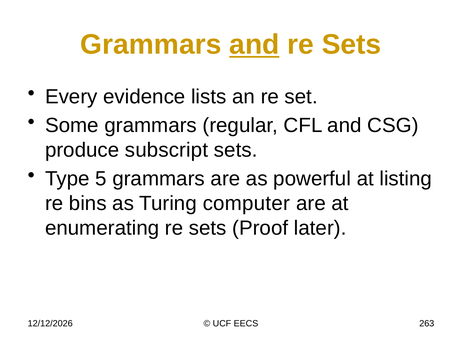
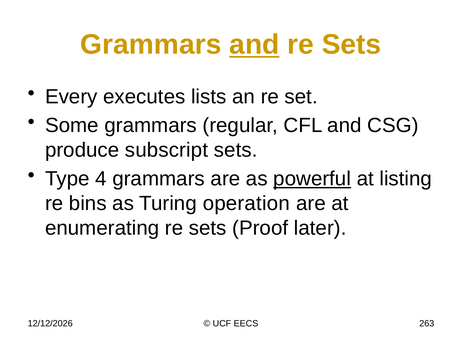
evidence: evidence -> executes (144, 97)
5: 5 -> 4 (101, 179)
powerful underline: none -> present (312, 179)
computer: computer -> operation (246, 204)
